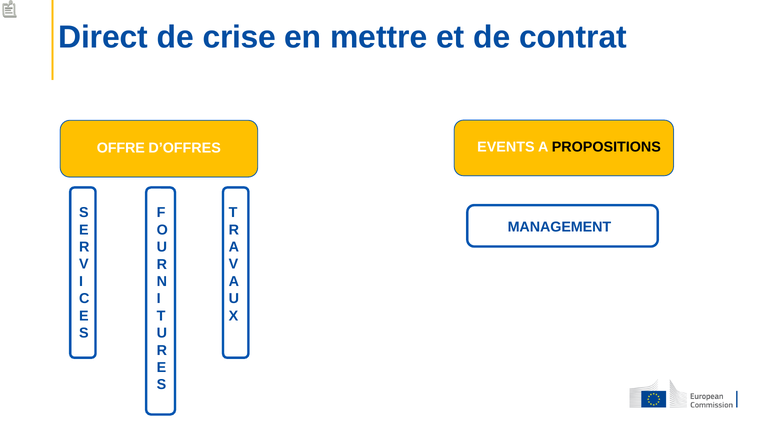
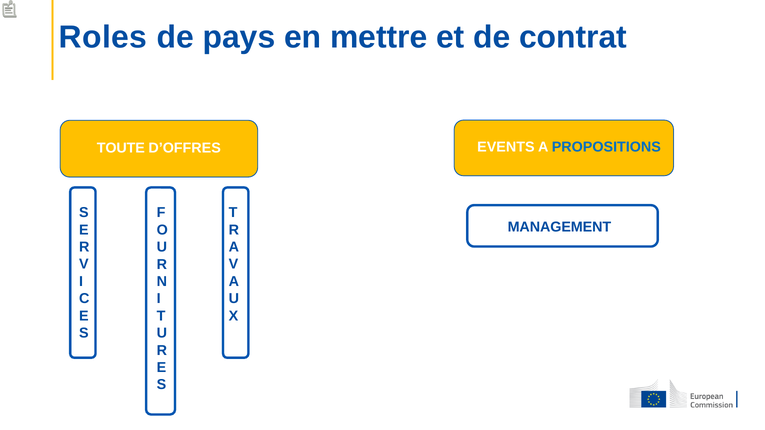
Direct: Direct -> Roles (103, 37)
crise: crise -> pays (239, 37)
OFFRE: OFFRE -> TOUTE (121, 148)
PROPOSITIONS colour: black -> blue (606, 147)
